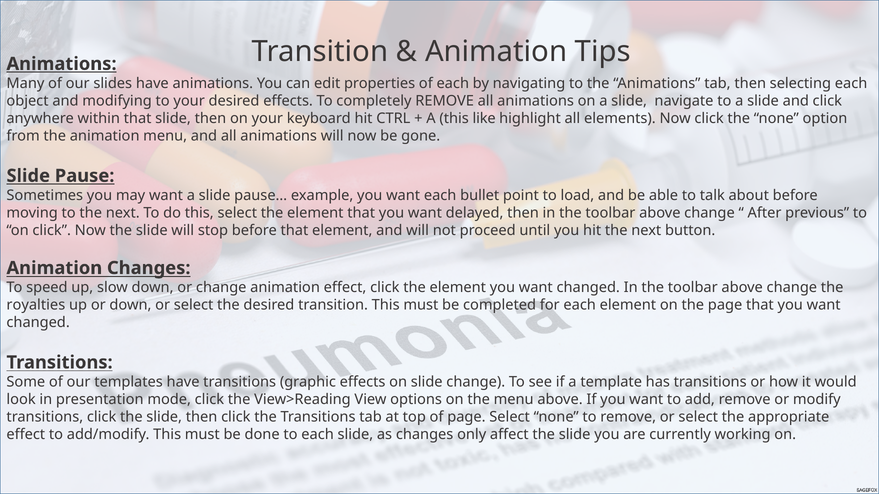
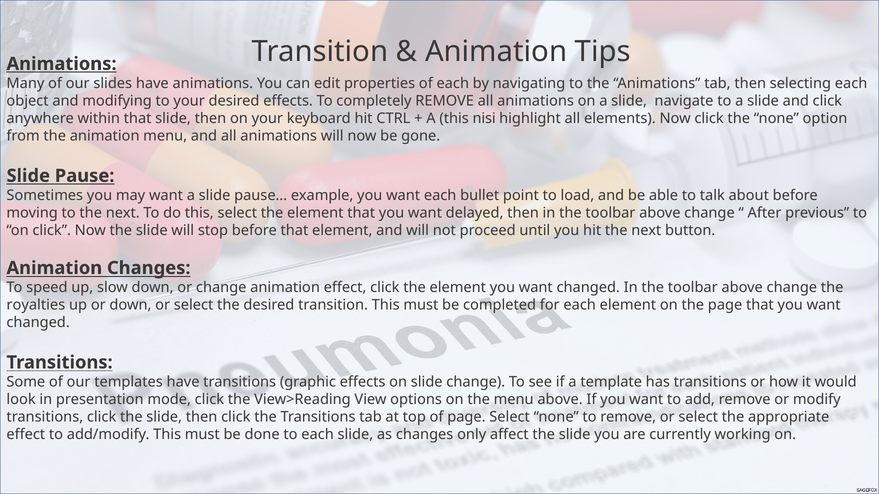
like: like -> nisi (484, 119)
